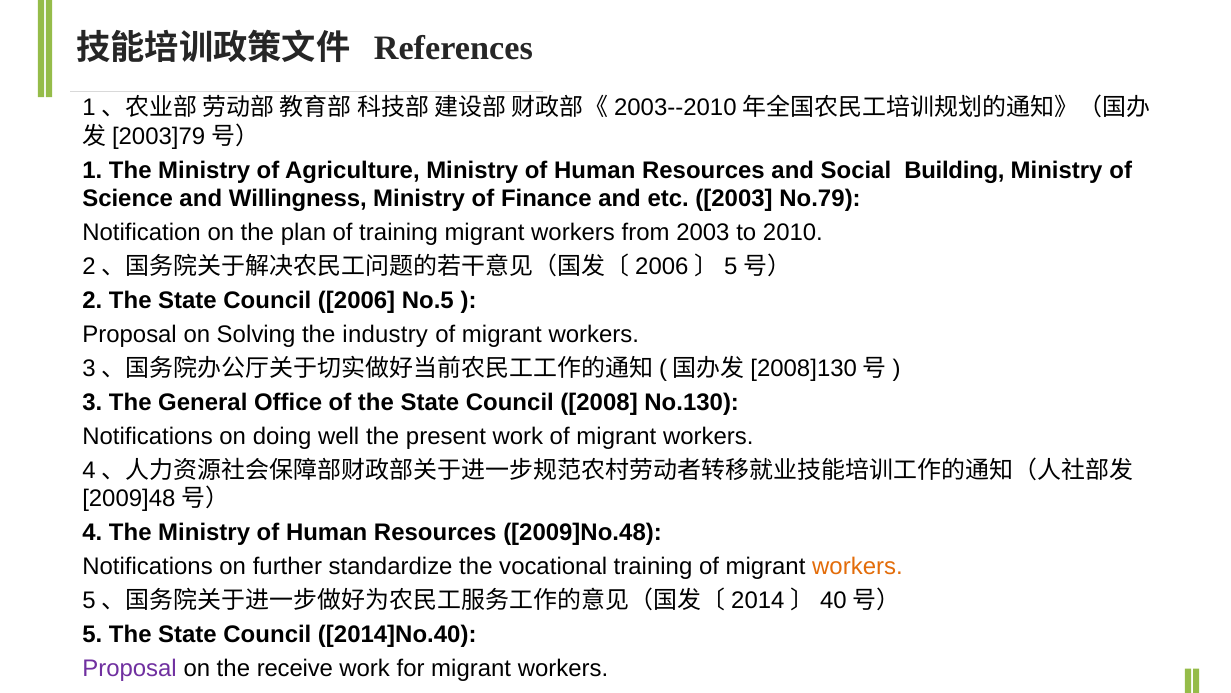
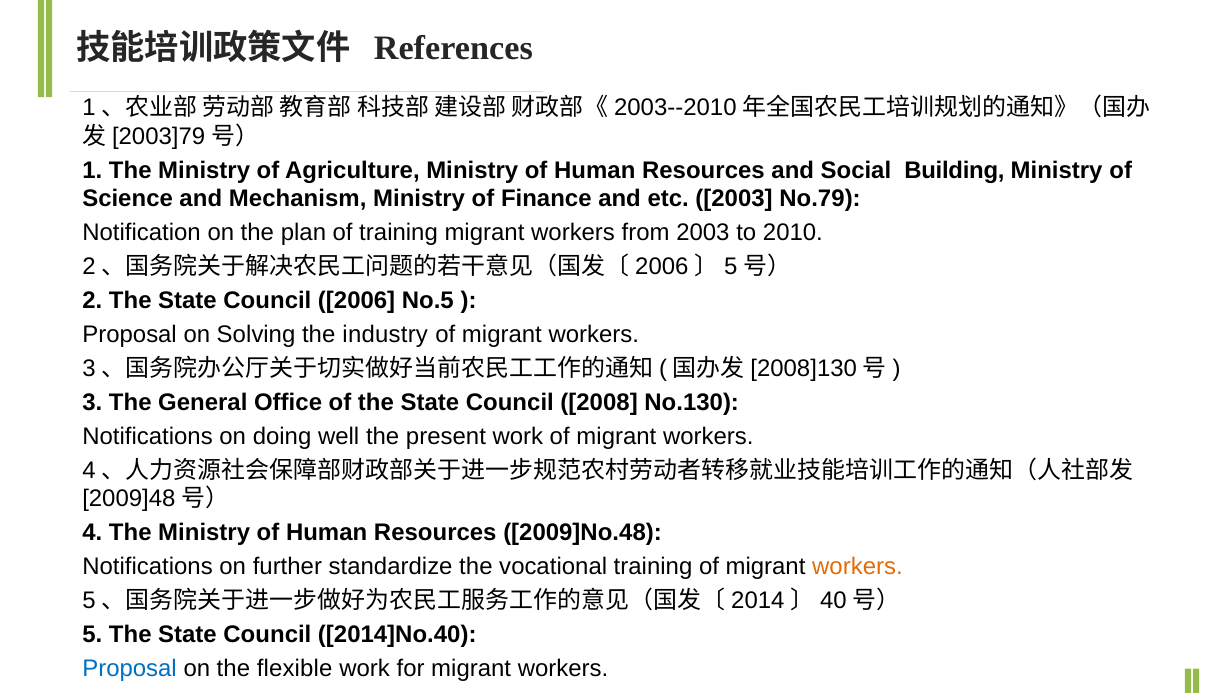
Willingness: Willingness -> Mechanism (298, 199)
Proposal colour: purple -> blue (130, 668)
receive: receive -> flexible (295, 668)
